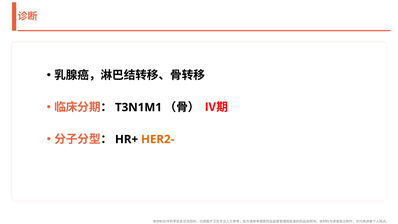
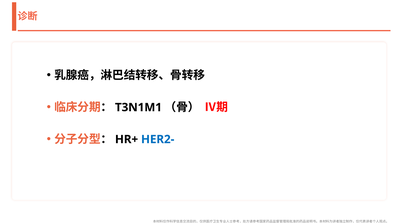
HER2- colour: orange -> blue (158, 139)
